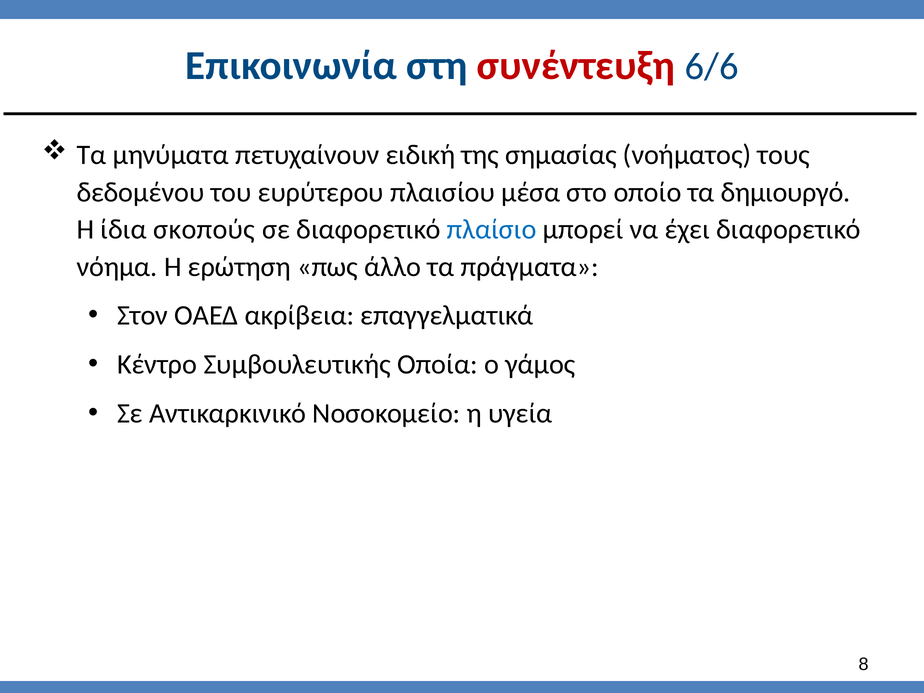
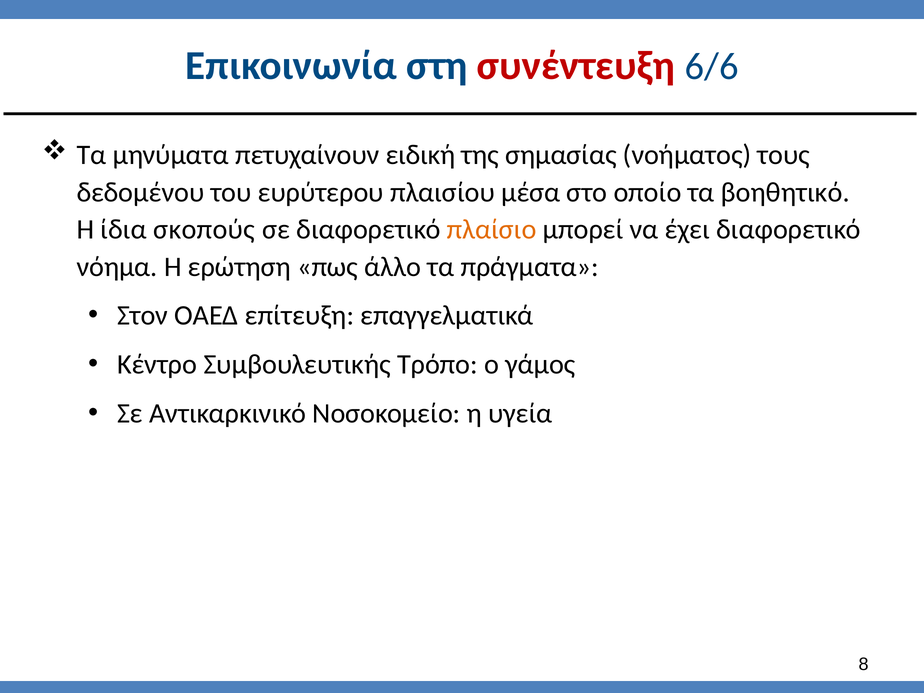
δημιουργό: δημιουργό -> βοηθητικό (785, 192)
πλαίσιο colour: blue -> orange (492, 230)
ακρίβεια: ακρίβεια -> επίτευξη (299, 316)
Οποία: Οποία -> Τρόπο (437, 364)
